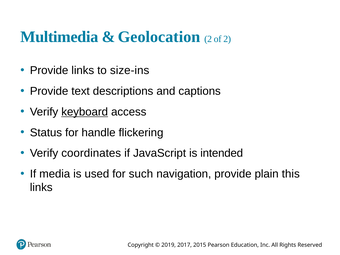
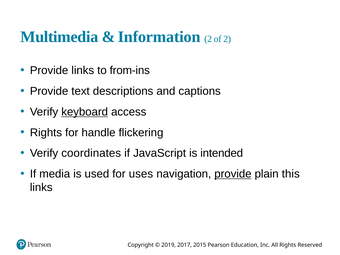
Geolocation: Geolocation -> Information (159, 37)
size-ins: size-ins -> from-ins (130, 70)
Status: Status -> Rights (46, 133)
such: such -> uses (141, 174)
provide underline: none -> present (233, 174)
